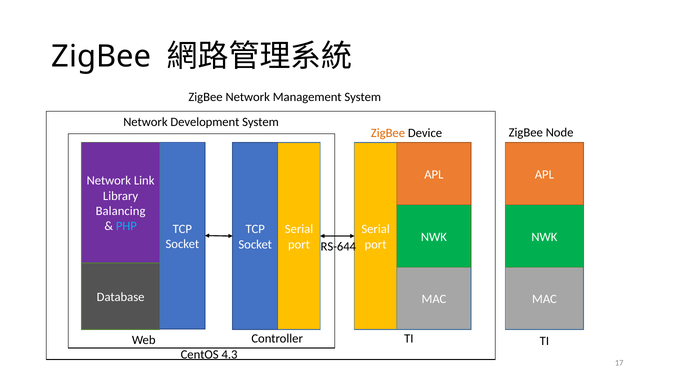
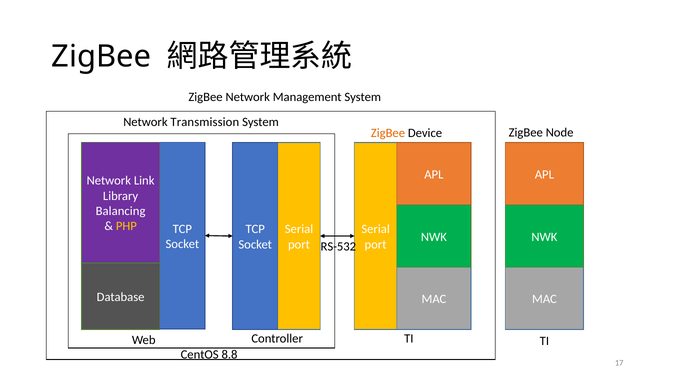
Development: Development -> Transmission (205, 122)
PHP colour: light blue -> yellow (126, 226)
RS-644: RS-644 -> RS-532 (338, 247)
4.3: 4.3 -> 8.8 (230, 354)
